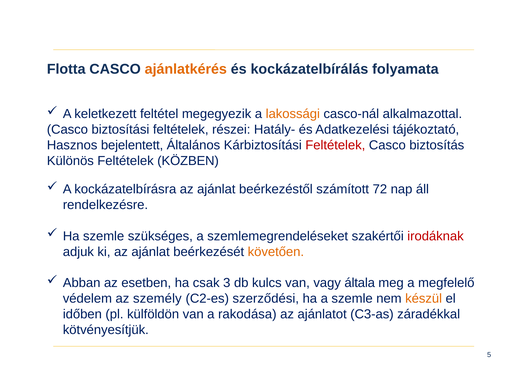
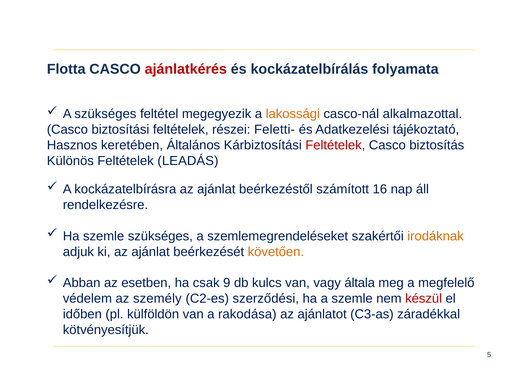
ajánlatkérés colour: orange -> red (186, 69)
A keletkezett: keletkezett -> szükséges (105, 114)
Hatály-: Hatály- -> Feletti- (275, 130)
bejelentett: bejelentett -> keretében (132, 145)
KÖZBEN: KÖZBEN -> LEADÁS (188, 161)
72: 72 -> 16 (380, 189)
irodáknak colour: red -> orange (436, 236)
3: 3 -> 9 (227, 283)
készül colour: orange -> red (424, 299)
